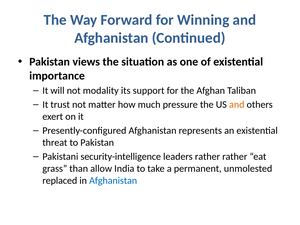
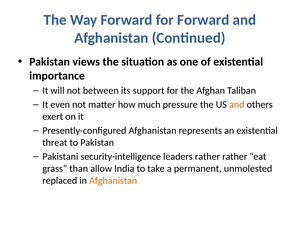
for Winning: Winning -> Forward (203, 20)
modality: modality -> between (101, 91)
trust: trust -> even (60, 105)
Afghanistan colour: blue -> orange (113, 181)
